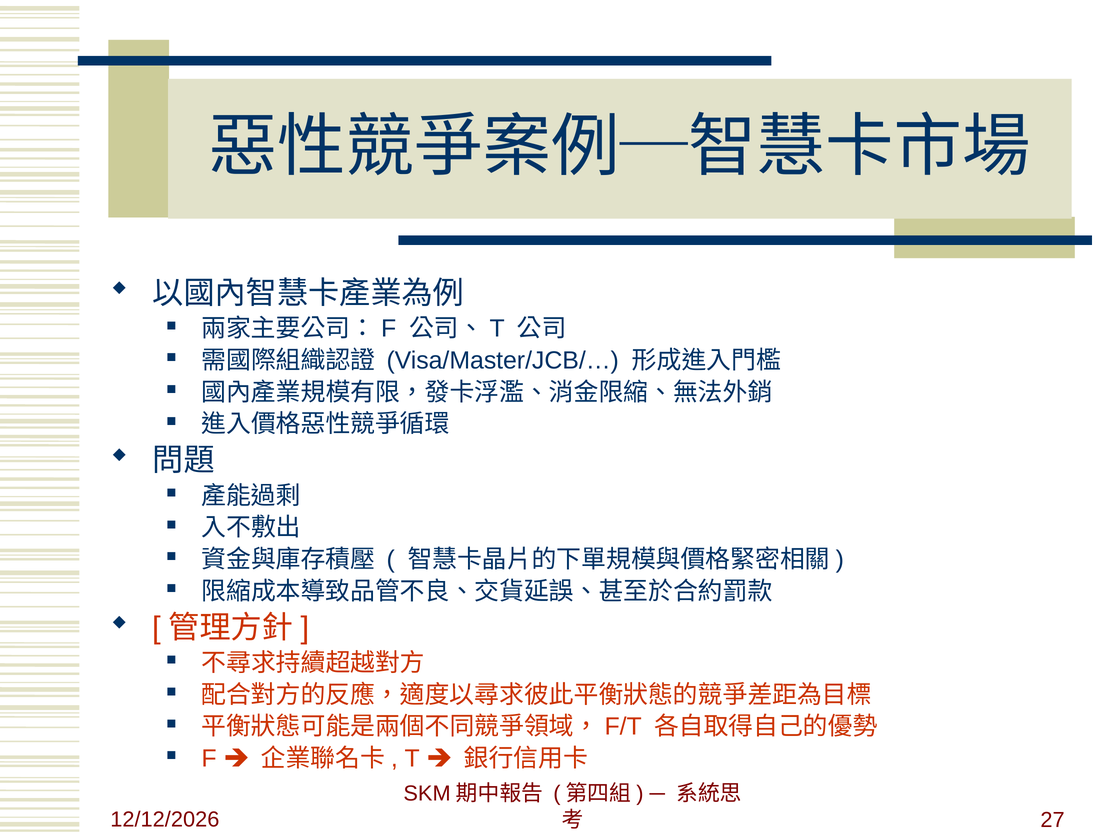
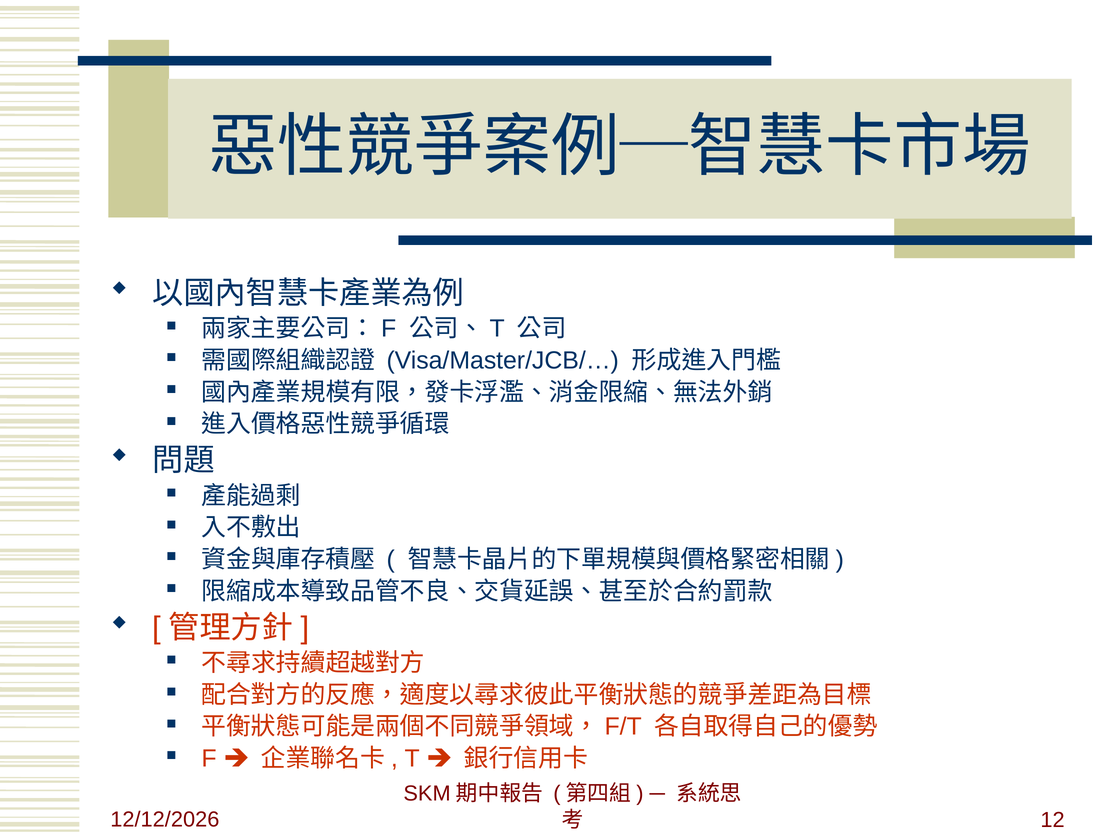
27: 27 -> 12 (1053, 820)
